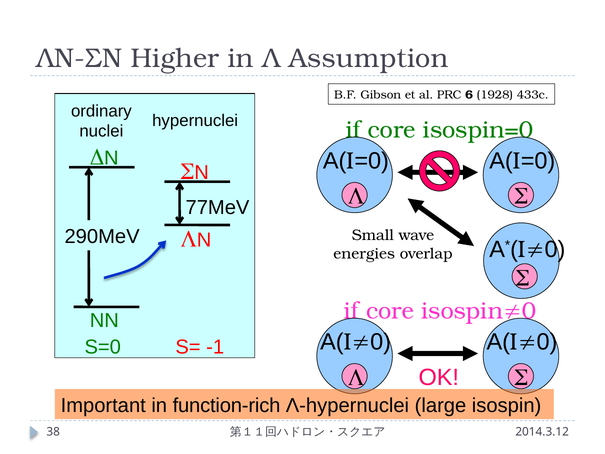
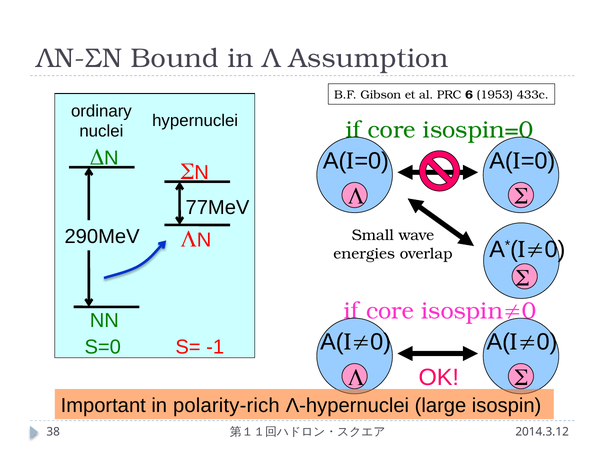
Higher: Higher -> Bound (175, 58)
1928: 1928 -> 1953 (495, 95)
function-rich: function-rich -> polarity-rich (226, 405)
